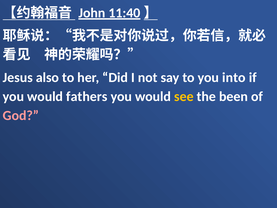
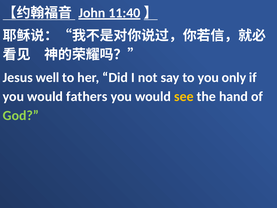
also: also -> well (48, 78)
into: into -> only (234, 78)
been: been -> hand (234, 96)
God colour: pink -> light green (21, 115)
